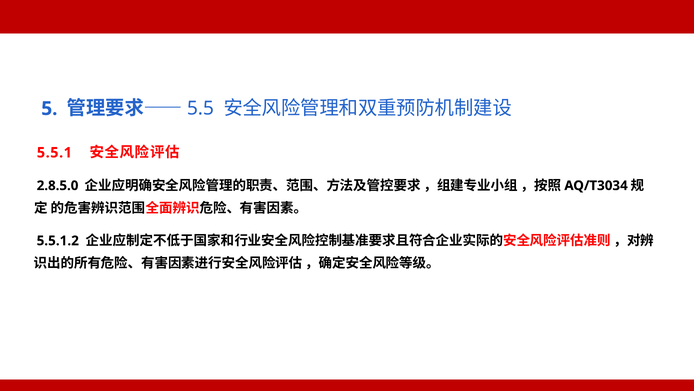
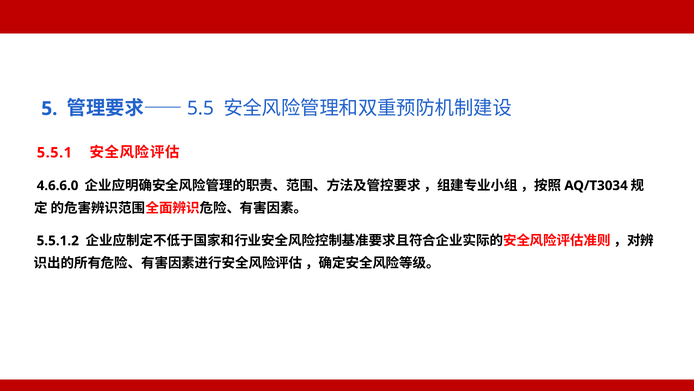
2.8.5.0: 2.8.5.0 -> 4.6.6.0 (58, 185)
